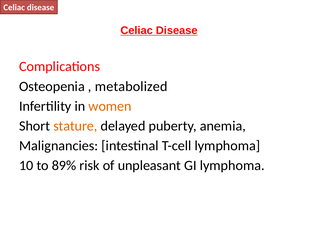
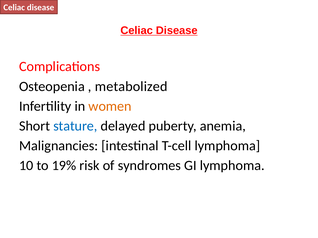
stature colour: orange -> blue (75, 126)
89%: 89% -> 19% (64, 166)
unpleasant: unpleasant -> syndromes (149, 166)
